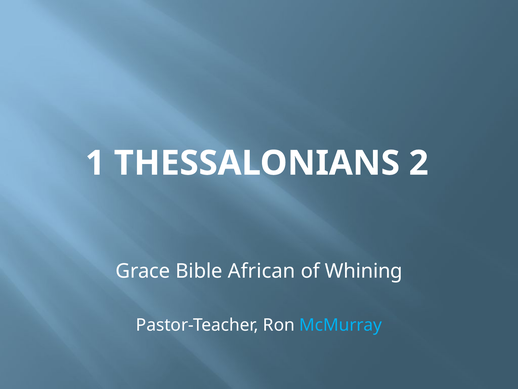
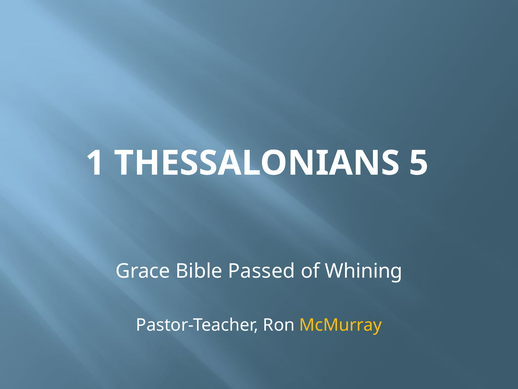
2: 2 -> 5 (419, 163)
African: African -> Passed (262, 271)
McMurray colour: light blue -> yellow (341, 325)
